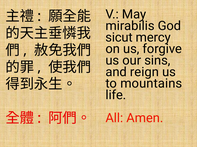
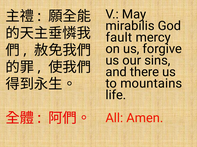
sicut: sicut -> fault (119, 38)
reign: reign -> there (145, 72)
